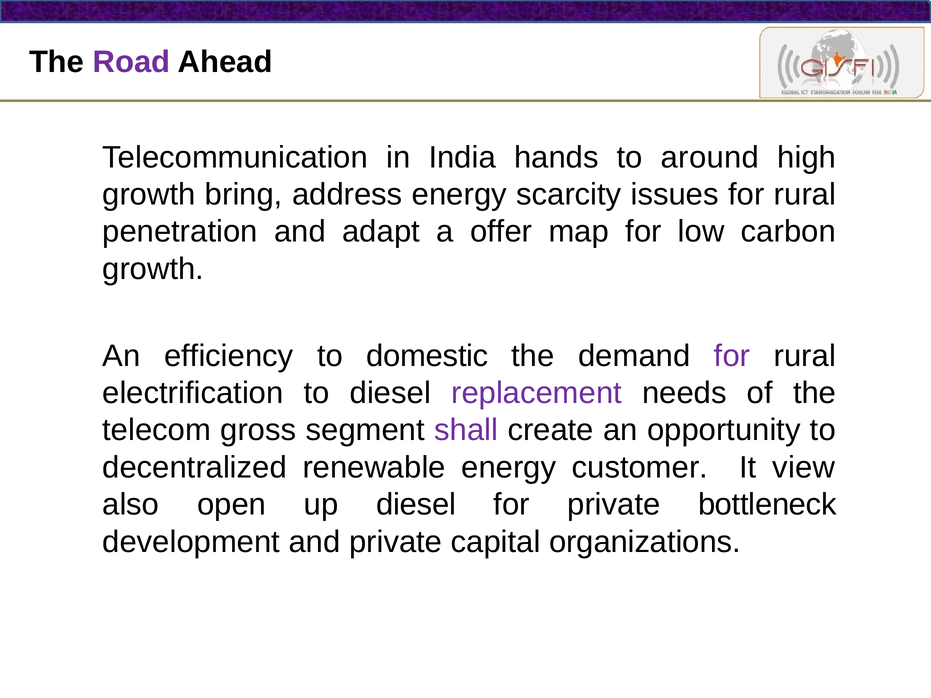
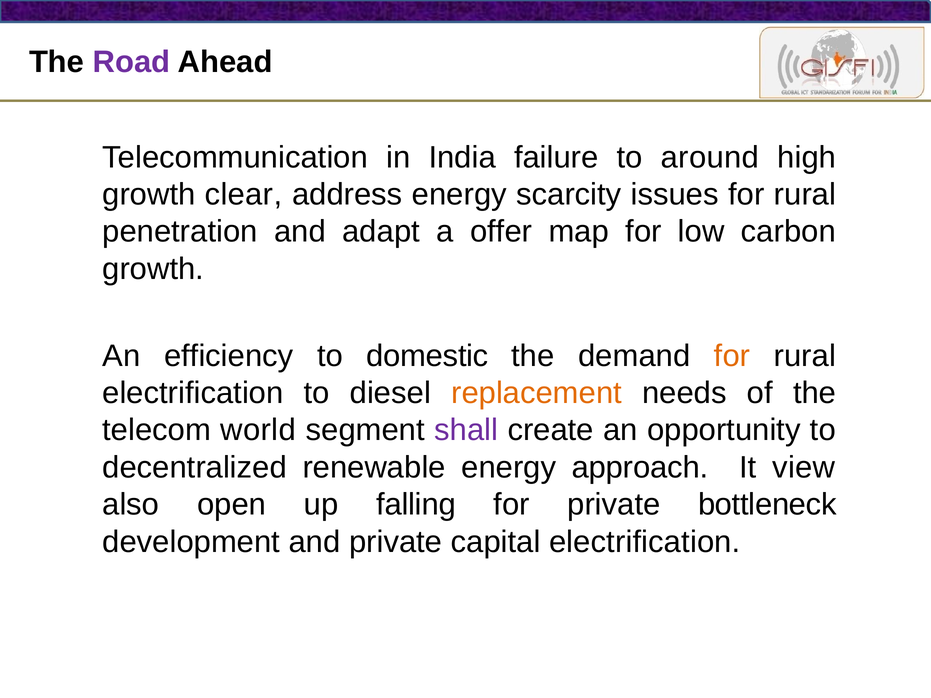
hands: hands -> failure (556, 157)
bring: bring -> clear (244, 195)
for colour: purple -> orange (732, 356)
replacement colour: purple -> orange (537, 393)
gross: gross -> world (258, 430)
customer: customer -> approach (640, 468)
up diesel: diesel -> falling (416, 505)
capital organizations: organizations -> electrification (645, 542)
